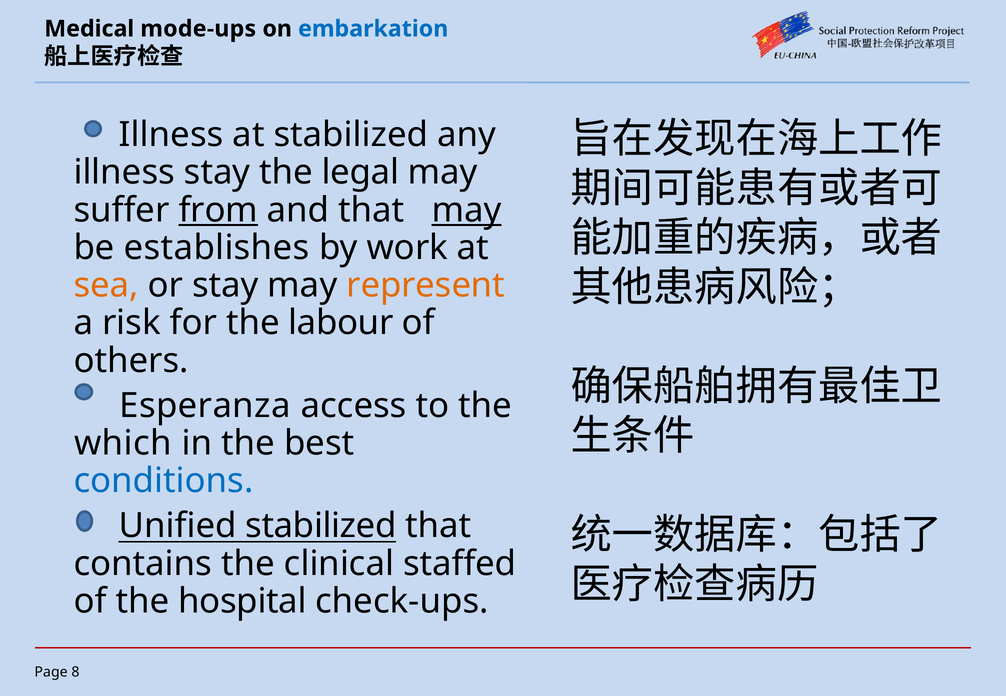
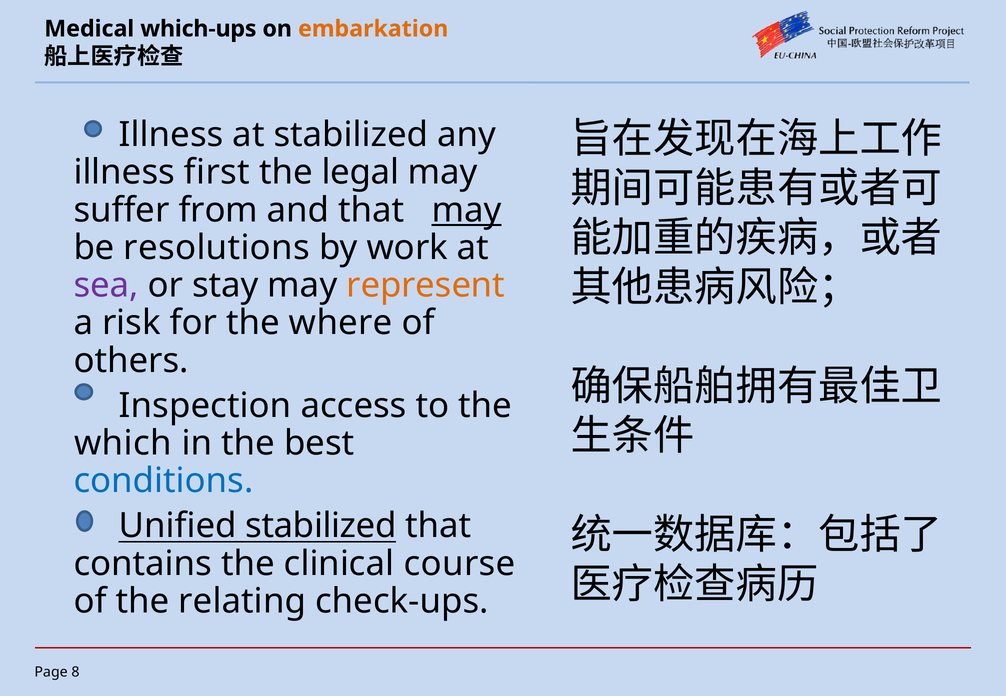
mode-ups: mode-ups -> which-ups (198, 29)
embarkation colour: blue -> orange (373, 29)
illness stay: stay -> first (217, 173)
from underline: present -> none (218, 210)
establishes: establishes -> resolutions (217, 248)
sea colour: orange -> purple (106, 286)
labour: labour -> where (341, 323)
Esperanza: Esperanza -> Inspection (205, 406)
staffed: staffed -> course (460, 564)
hospital: hospital -> relating (242, 602)
